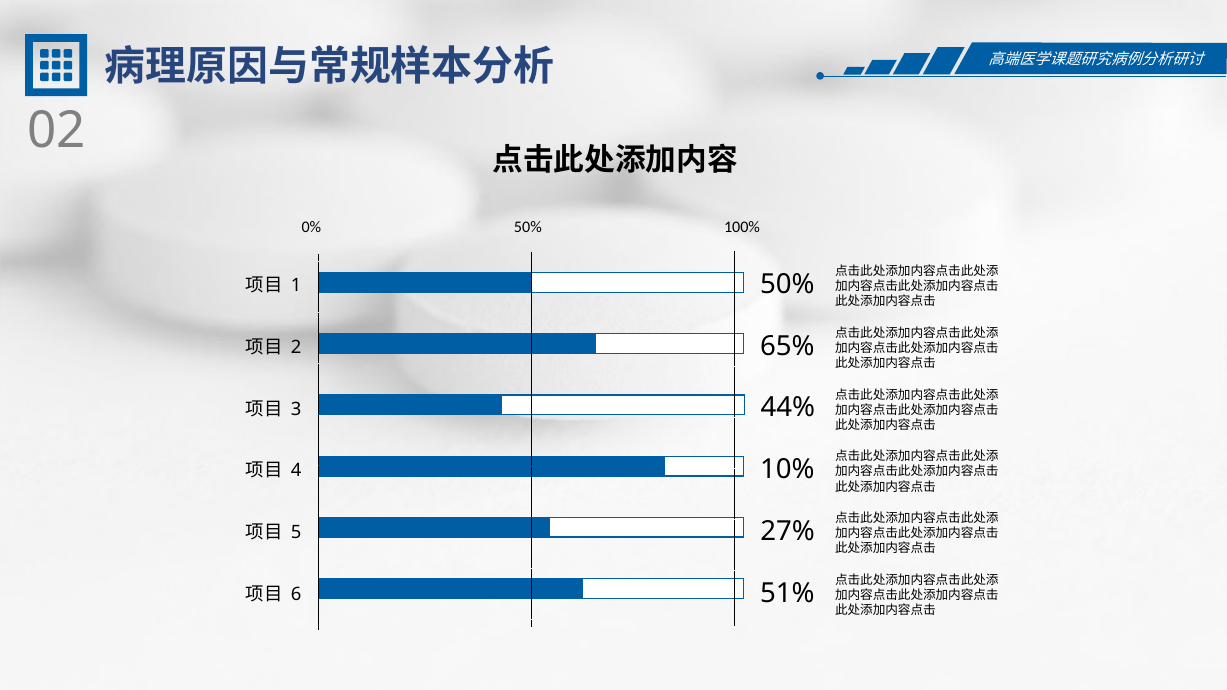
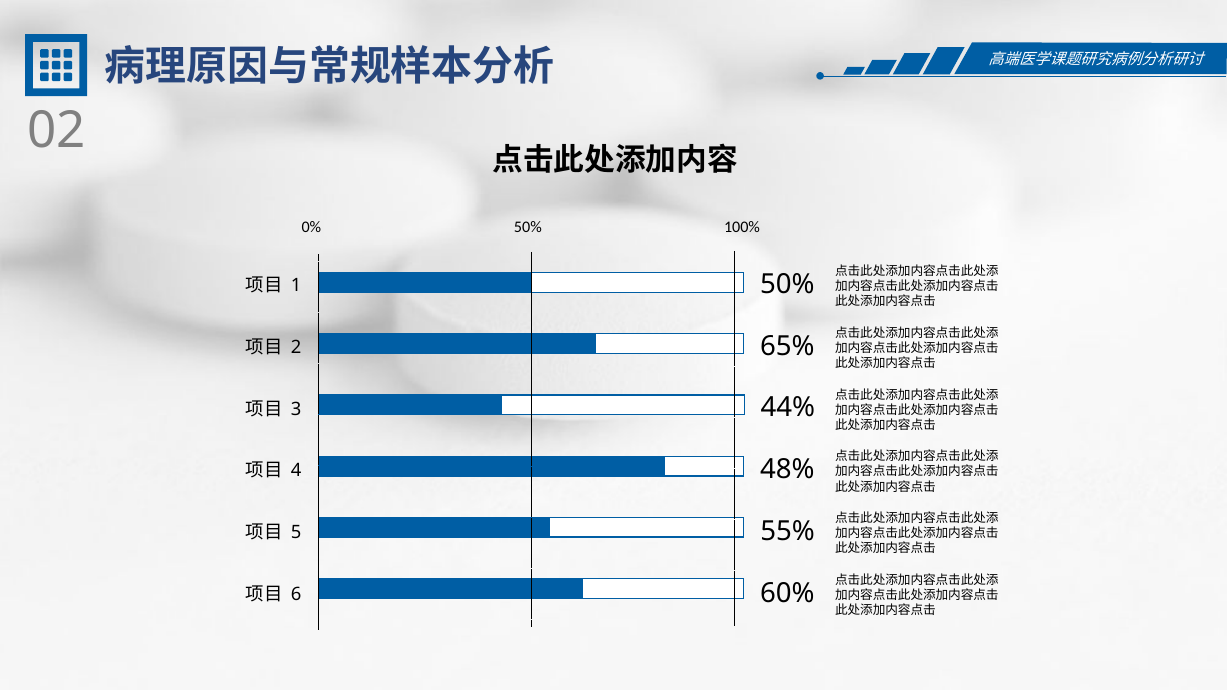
10%: 10% -> 48% (787, 470)
27%: 27% -> 55% (788, 531)
51%: 51% -> 60% (787, 593)
